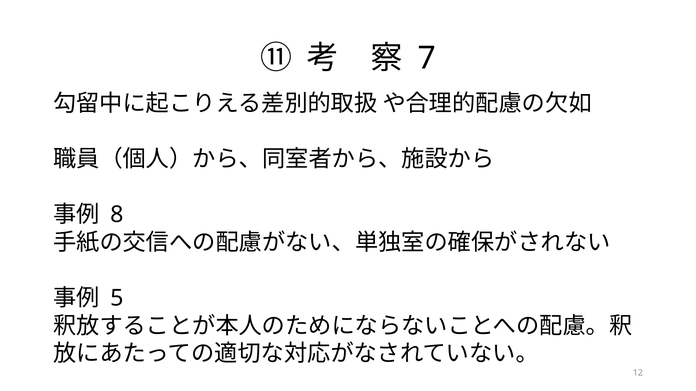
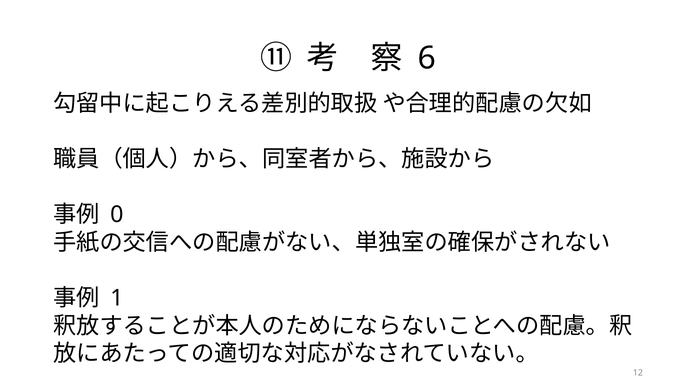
7: 7 -> 6 (427, 58)
8: 8 -> 0 (117, 215)
5: 5 -> 1 (117, 299)
